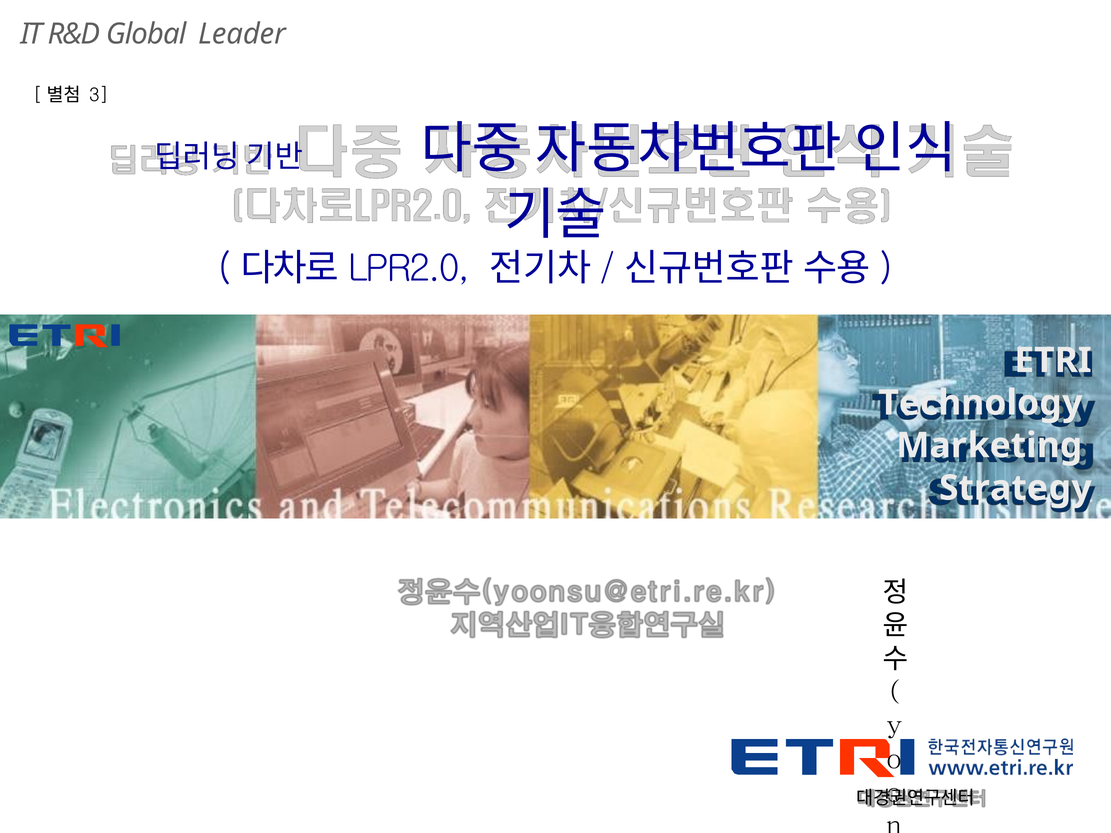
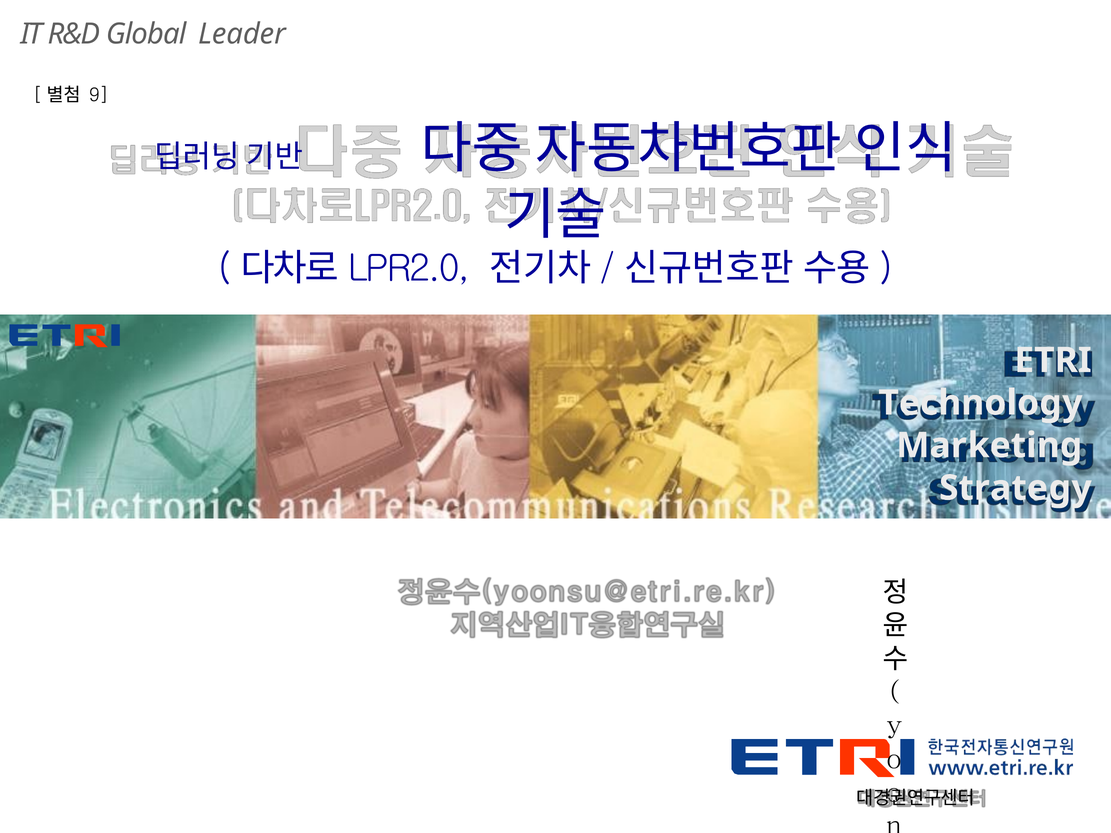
3: 3 -> 9 (99, 95)
